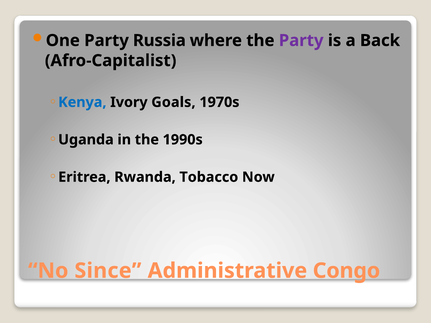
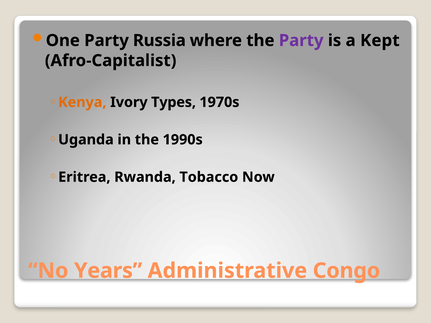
Back: Back -> Kept (380, 41)
Kenya colour: blue -> orange (82, 102)
Goals: Goals -> Types (174, 102)
Since: Since -> Years (108, 271)
